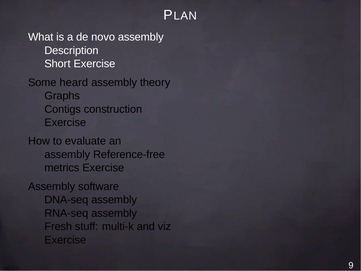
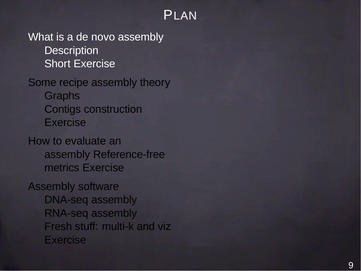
heard: heard -> recipe (74, 82)
